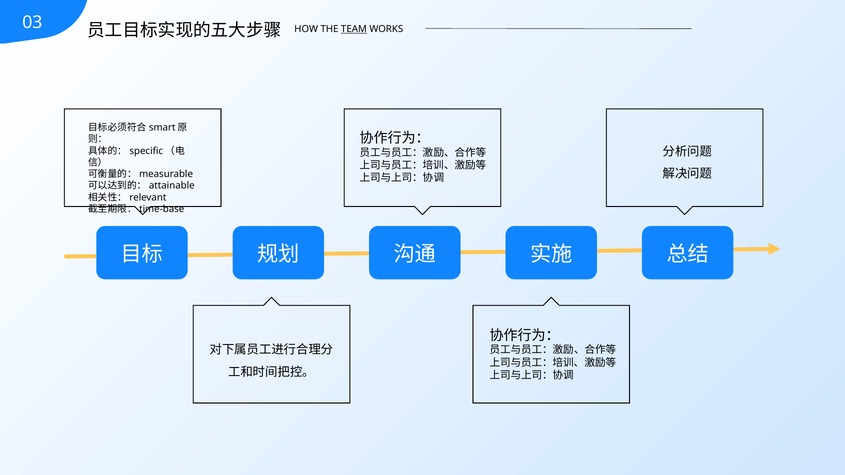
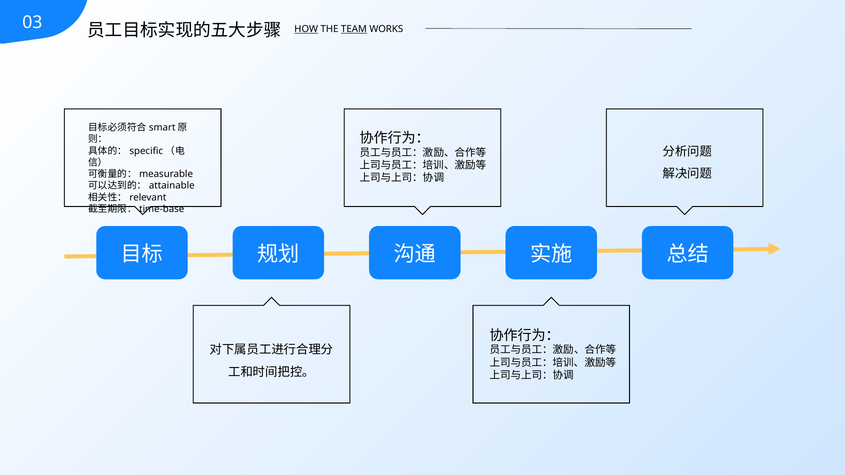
HOW underline: none -> present (306, 29)
